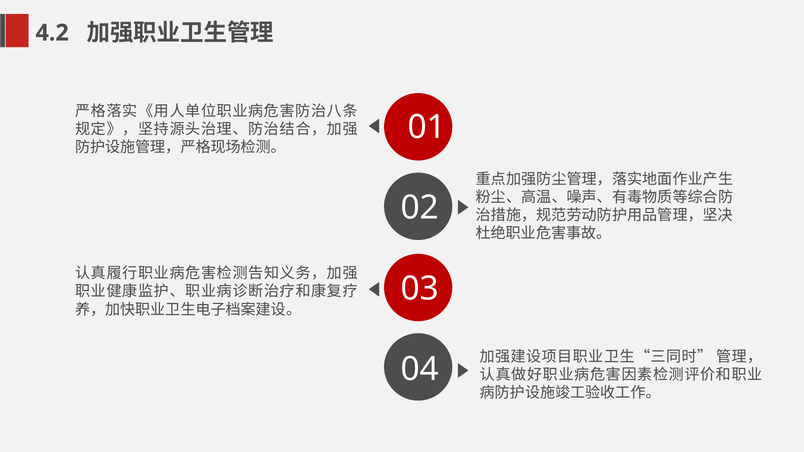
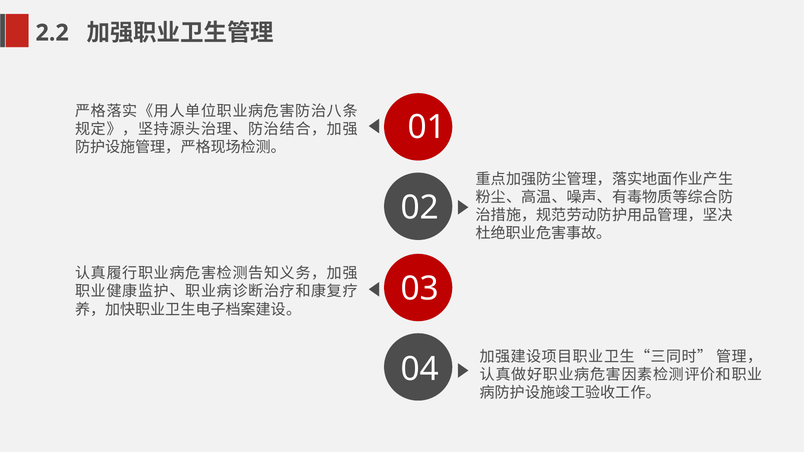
4.2: 4.2 -> 2.2 (52, 33)
